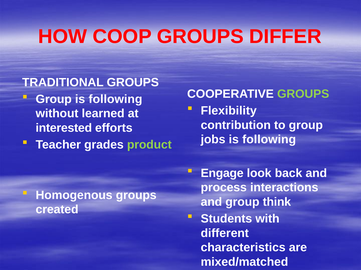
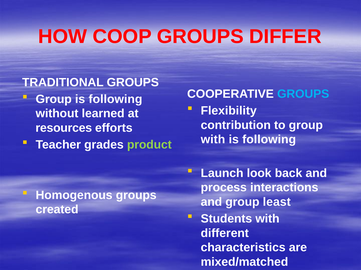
GROUPS colour: light green -> light blue (303, 94)
interested: interested -> resources (64, 128)
jobs: jobs -> with (213, 140)
Engage: Engage -> Launch (222, 174)
think: think -> least (277, 202)
